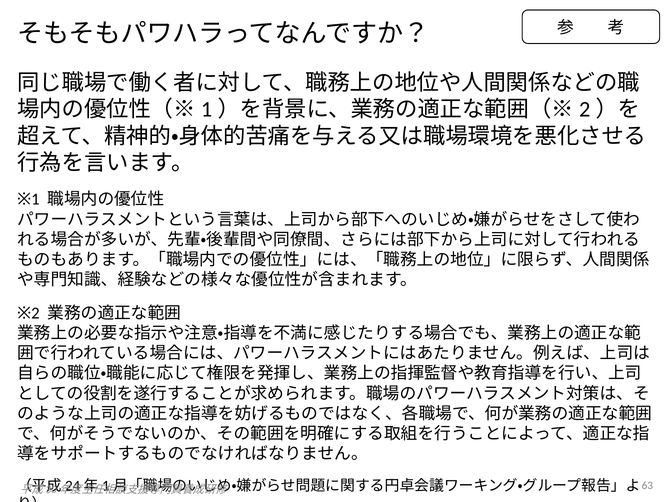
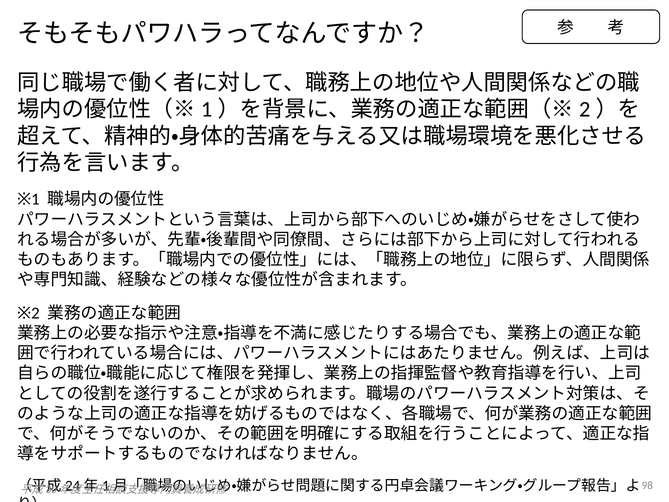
63: 63 -> 98 (647, 485)
